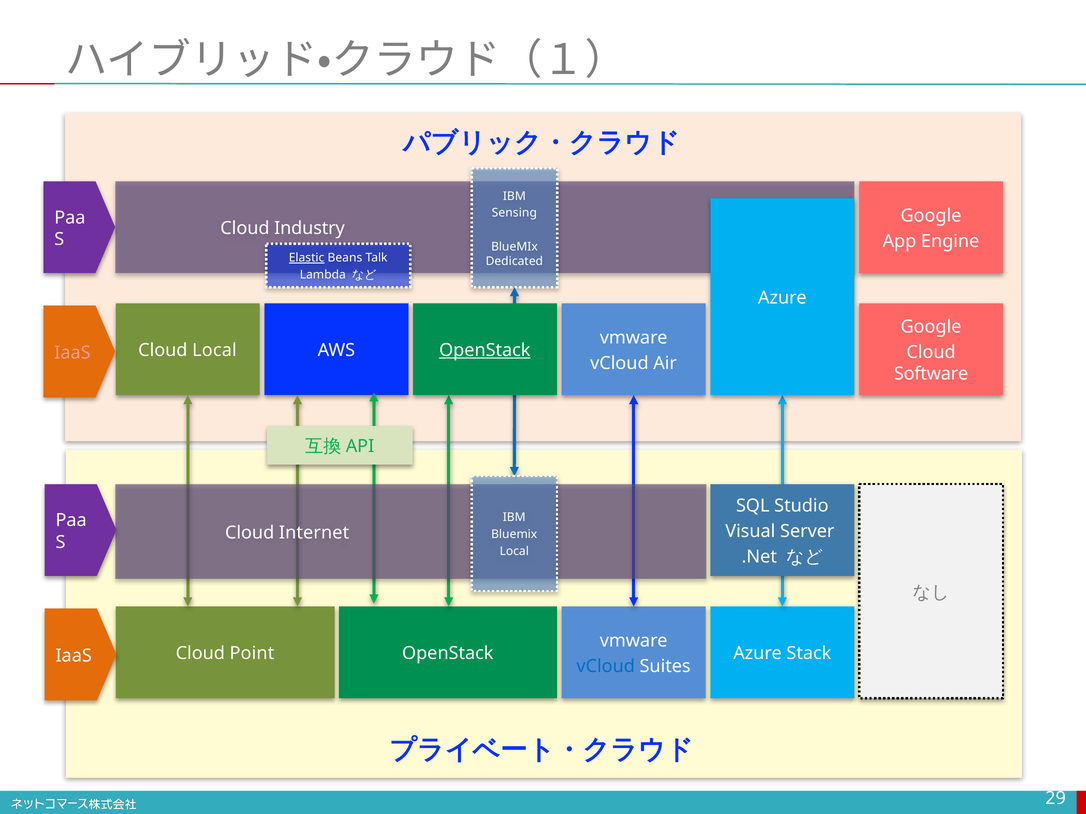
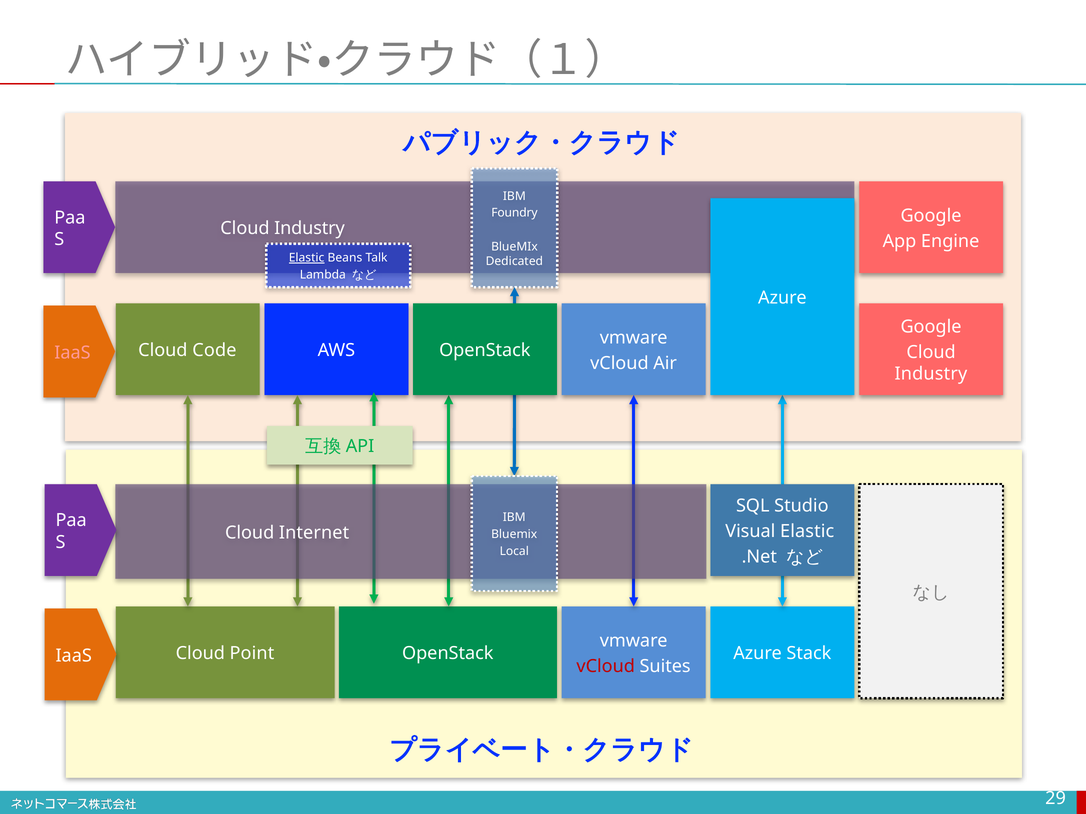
Sensing: Sensing -> Foundry (514, 213)
Cloud Local: Local -> Code (214, 351)
OpenStack underline: present -> none (485, 351)
Software: Software -> Industry (931, 374)
Visual Server: Server -> Elastic (807, 532)
vCloud colour: blue -> red (606, 667)
